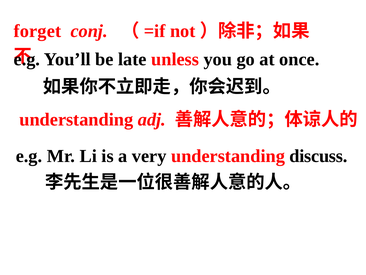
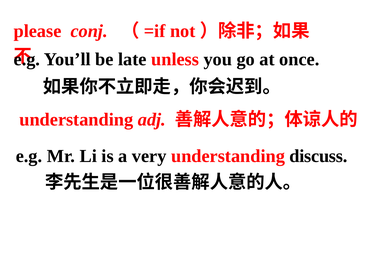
forget: forget -> please (37, 31)
